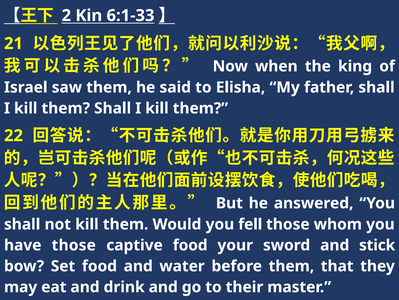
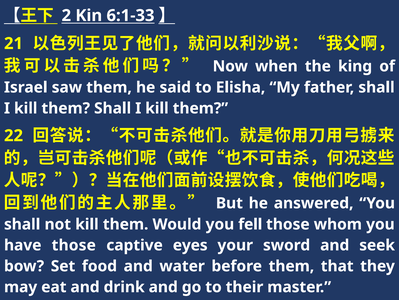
captive food: food -> eyes (190, 245)
stick: stick -> seek (377, 245)
